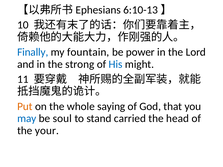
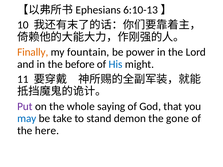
Finally colour: blue -> orange (33, 52)
strong: strong -> before (80, 64)
Put colour: orange -> purple (25, 107)
soul: soul -> take (62, 119)
carried: carried -> demon (130, 119)
head: head -> gone (178, 119)
your: your -> here (47, 131)
